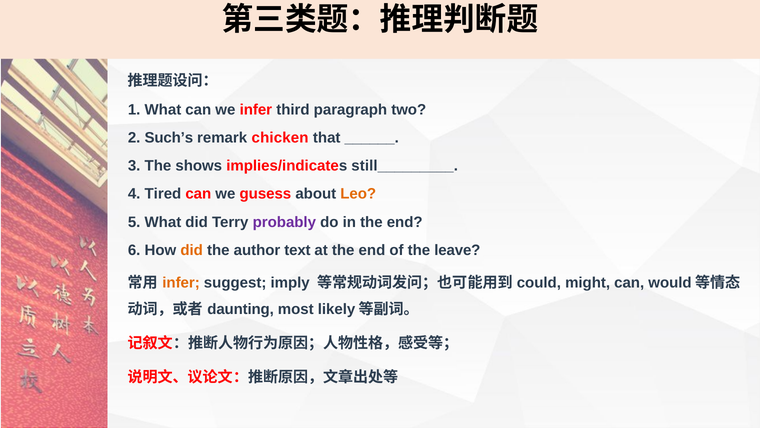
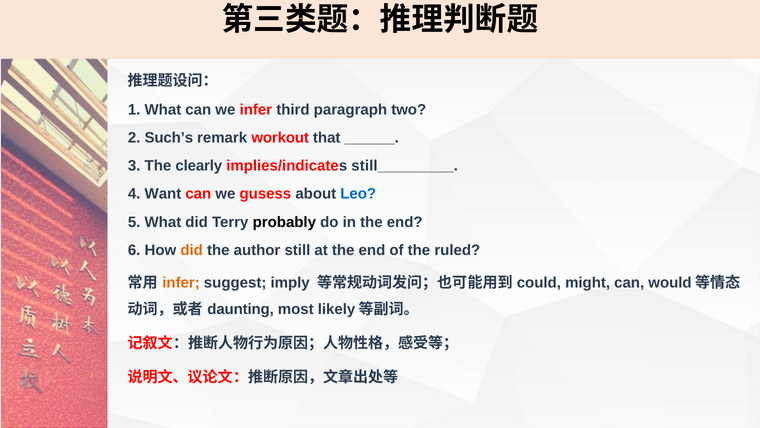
chicken: chicken -> workout (280, 138)
shows: shows -> clearly (199, 166)
Tired: Tired -> Want (163, 194)
Leo colour: orange -> blue (358, 194)
probably colour: purple -> black (284, 222)
text: text -> still (297, 250)
leave: leave -> ruled (457, 250)
